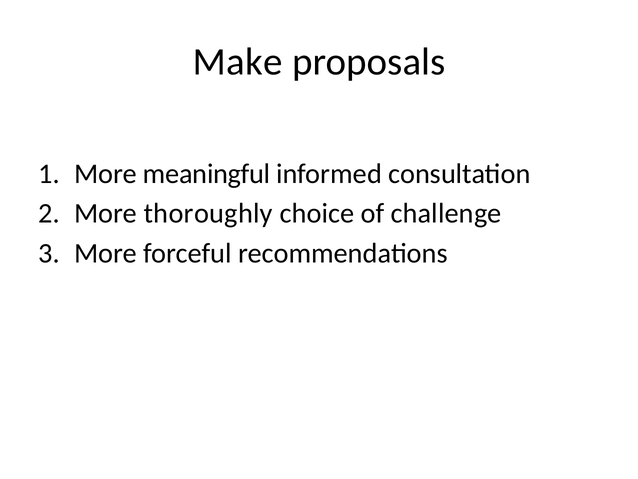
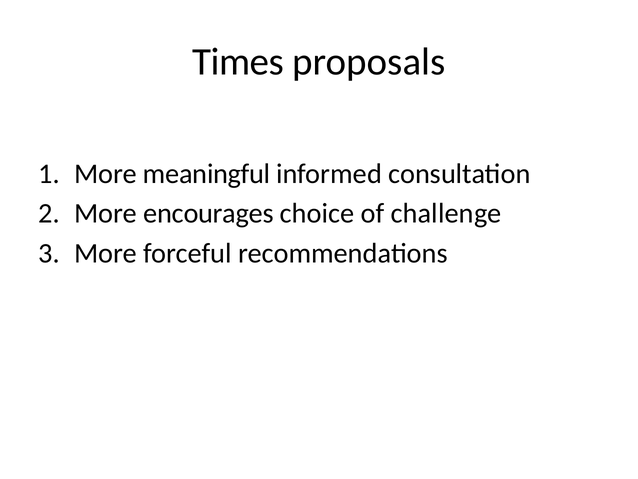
Make: Make -> Times (238, 62)
thoroughly: thoroughly -> encourages (209, 213)
